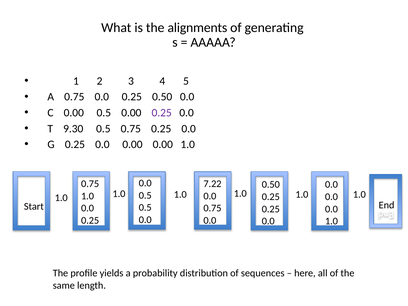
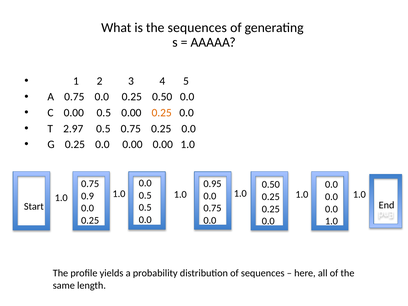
the alignments: alignments -> sequences (197, 28)
0.25 colour: purple -> orange (162, 113)
9.30: 9.30 -> 2.97 (73, 129)
7.22: 7.22 -> 0.95 (212, 184)
1.0: 1.0 -> 0.9 (88, 196)
